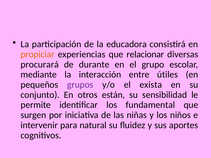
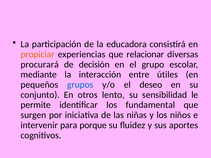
durante: durante -> decisión (94, 65)
grupos colour: purple -> blue (80, 85)
exista: exista -> deseo (151, 85)
están: están -> lento (113, 95)
natural: natural -> porque (93, 125)
